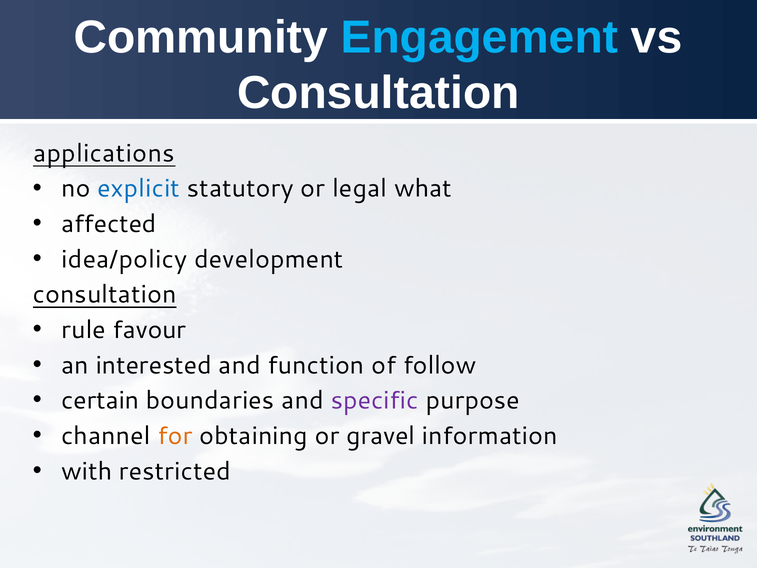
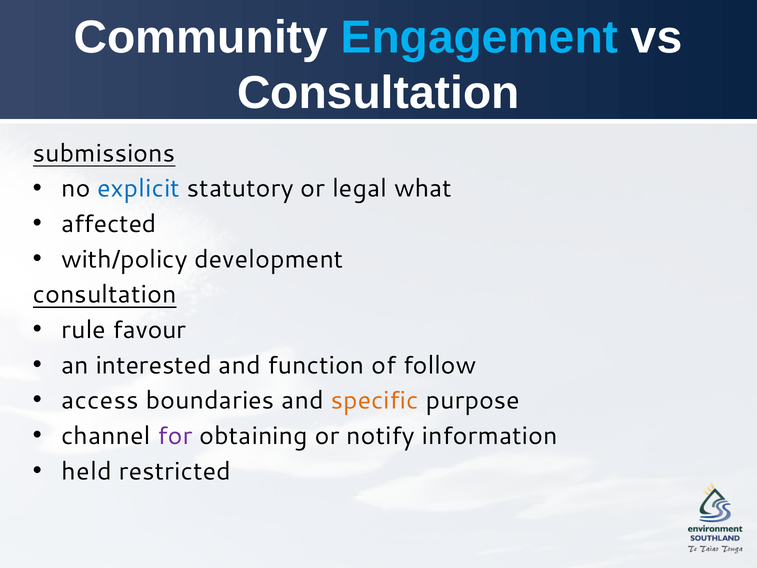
applications: applications -> submissions (104, 153)
idea/policy: idea/policy -> with/policy (124, 259)
certain: certain -> access (100, 400)
specific colour: purple -> orange (375, 400)
for colour: orange -> purple (175, 436)
gravel: gravel -> notify (381, 436)
with: with -> held (87, 471)
